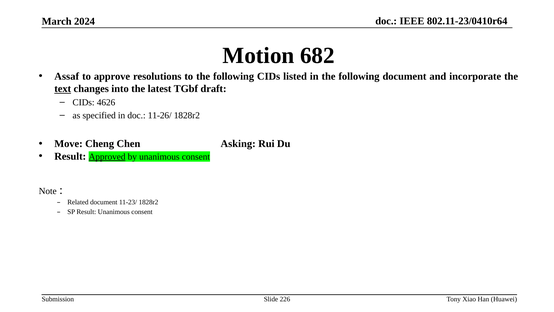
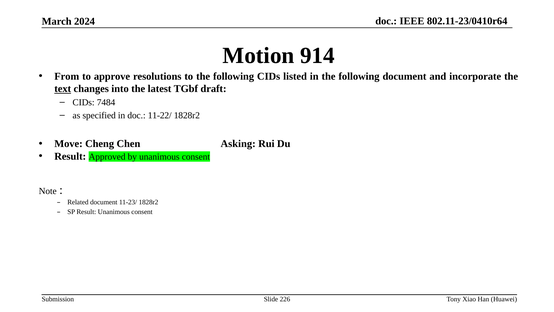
682: 682 -> 914 (317, 56)
Assaf: Assaf -> From (67, 76)
4626: 4626 -> 7484 (106, 102)
11-26/: 11-26/ -> 11-22/ (160, 115)
Approved underline: present -> none (107, 156)
